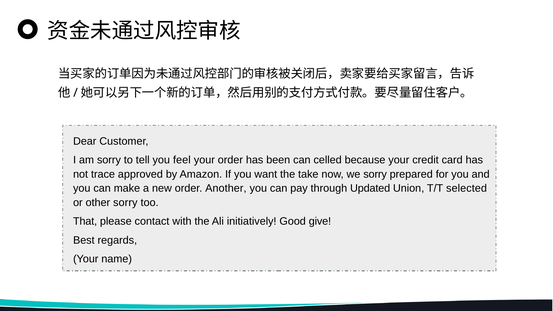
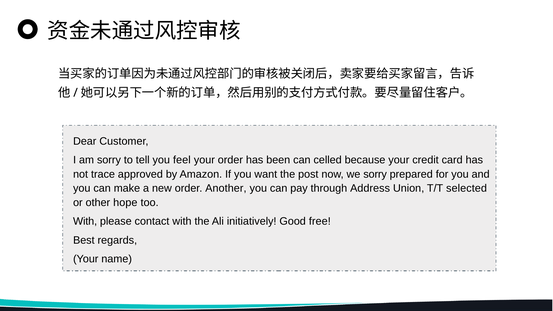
take: take -> post (308, 174)
Updated: Updated -> Address (370, 188)
other sorry: sorry -> hope (125, 203)
That: That -> With (85, 221)
give: give -> free (320, 221)
